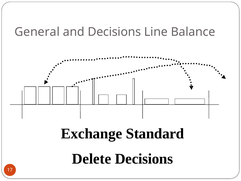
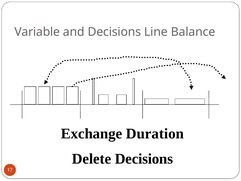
General: General -> Variable (37, 32)
Standard: Standard -> Duration (155, 134)
